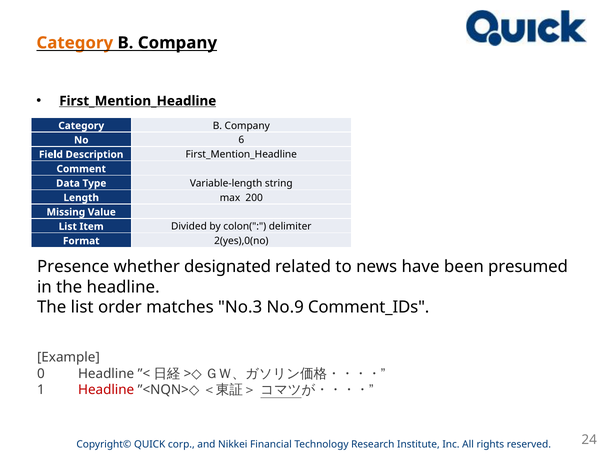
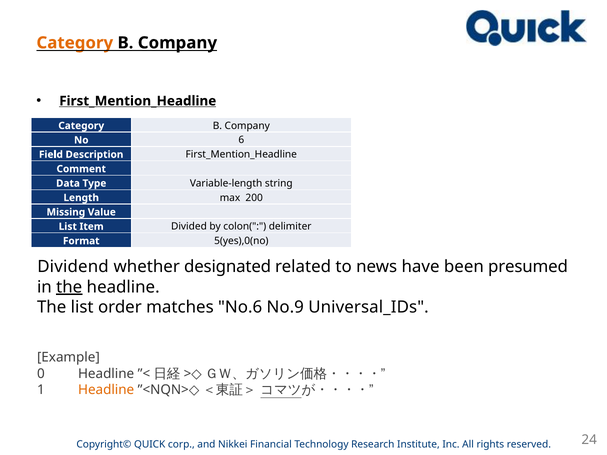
2(yes),0(no: 2(yes),0(no -> 5(yes),0(no (241, 241)
Presence: Presence -> Dividend (73, 267)
the underline: none -> present (69, 287)
No.3: No.3 -> No.6 (240, 307)
Comment_IDs: Comment_IDs -> Universal_IDs (369, 307)
Headline colour: red -> orange (106, 390)
